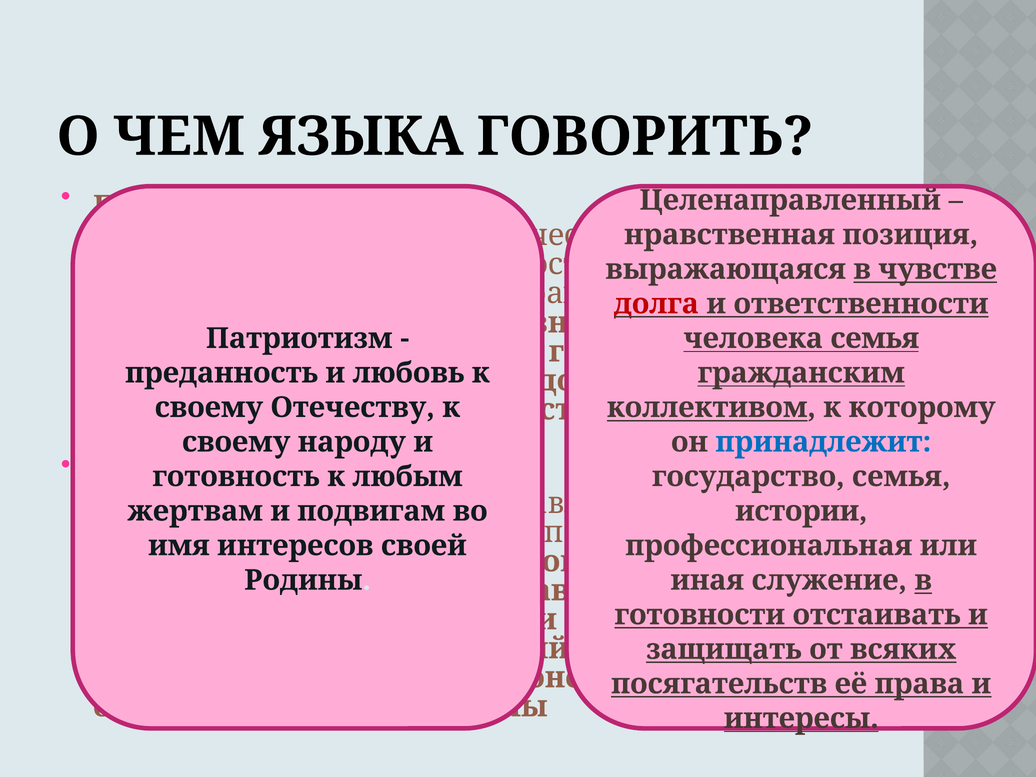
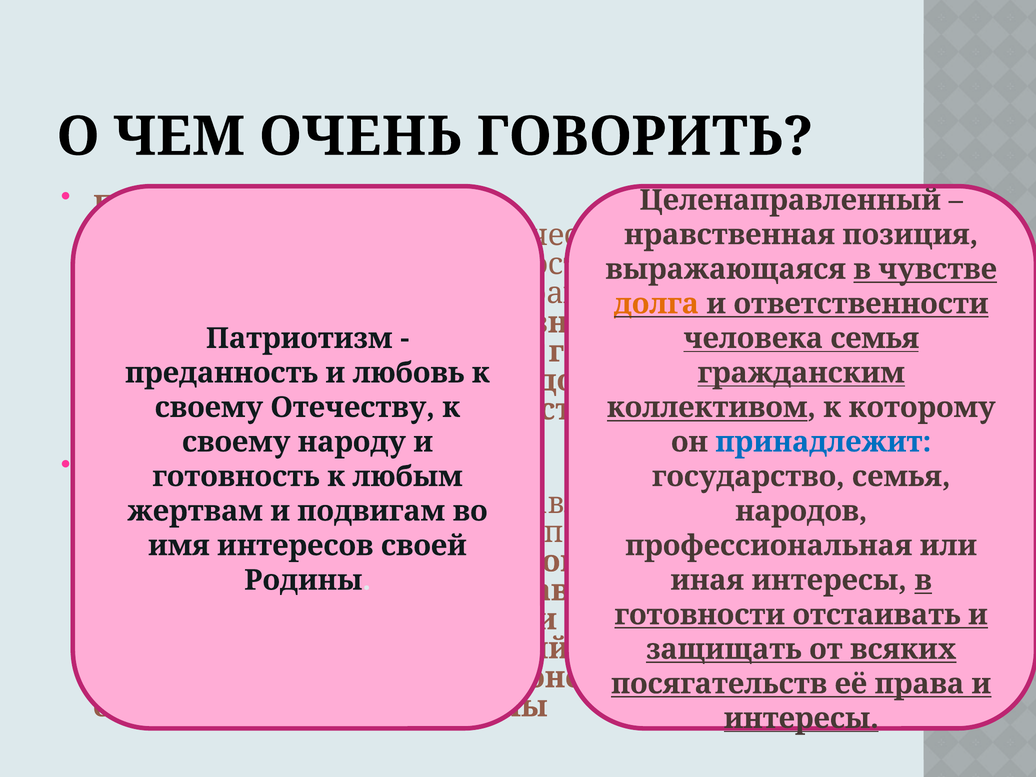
ЯЗЫКА: ЯЗЫКА -> ОЧЕНЬ (361, 137)
долга colour: red -> orange (656, 304)
истории: истории -> народов (801, 511)
иная служение: служение -> интересы (829, 580)
